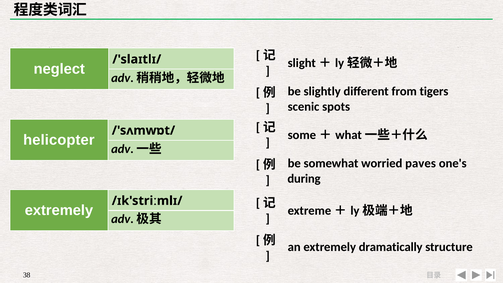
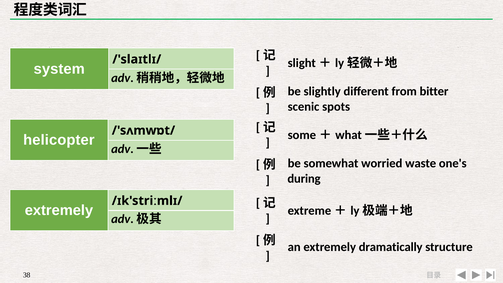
neglect: neglect -> system (59, 69)
tigers: tigers -> bitter (434, 91)
paves: paves -> waste (421, 163)
